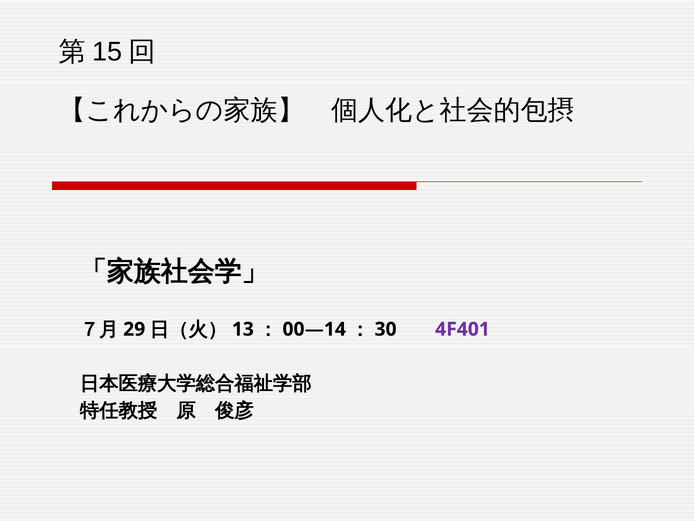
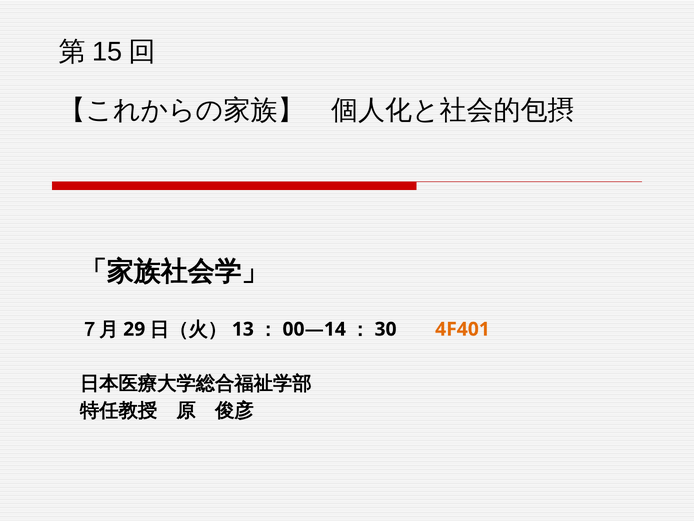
4F401 colour: purple -> orange (463, 329)
